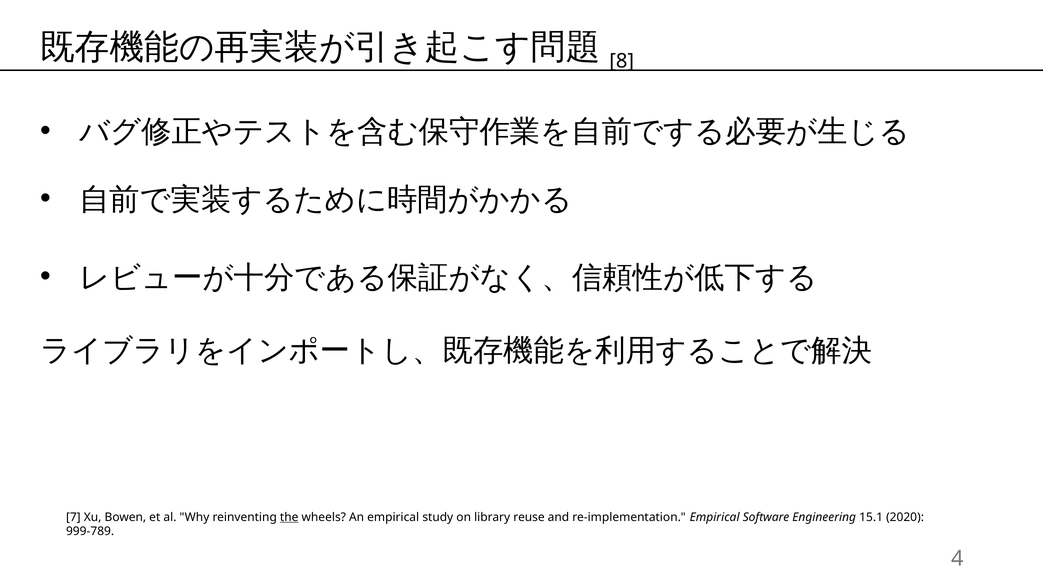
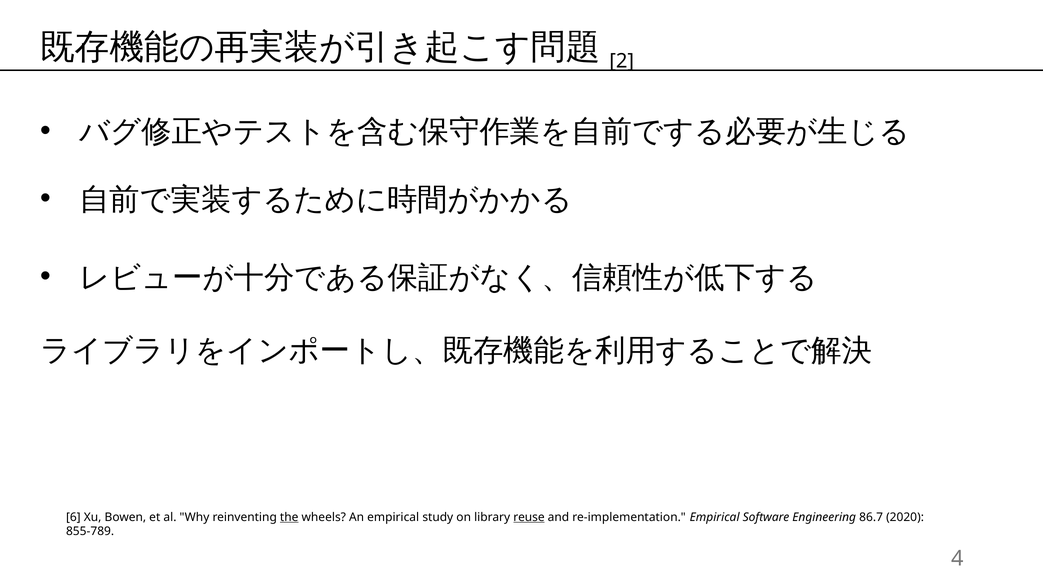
8: 8 -> 2 (622, 61)
7: 7 -> 6 (73, 518)
reuse underline: none -> present (529, 518)
15.1: 15.1 -> 86.7 (871, 518)
999-789: 999-789 -> 855-789 (90, 532)
